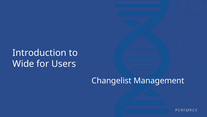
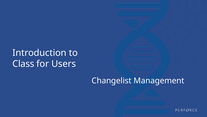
Wide: Wide -> Class (23, 64)
